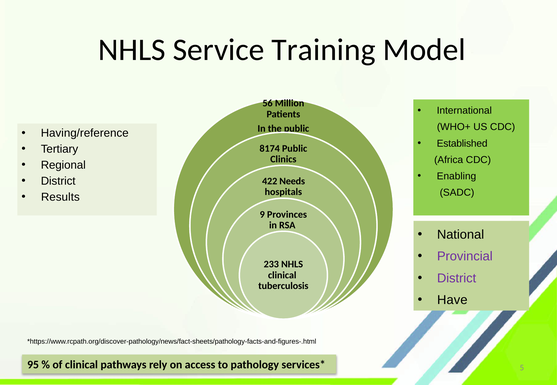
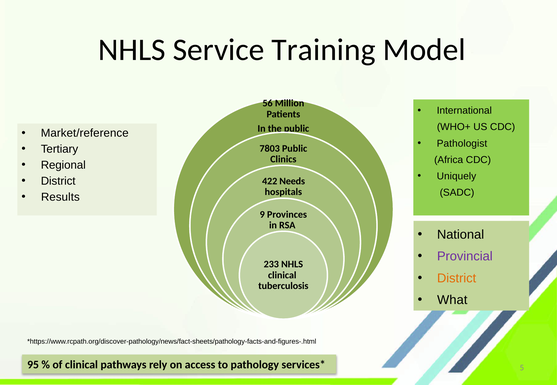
Having/reference: Having/reference -> Market/reference (85, 133)
Established: Established -> Pathologist (462, 144)
8174: 8174 -> 7803 (270, 149)
Enabling: Enabling -> Uniquely (457, 176)
District colour: purple -> orange (457, 279)
Have: Have -> What (452, 300)
